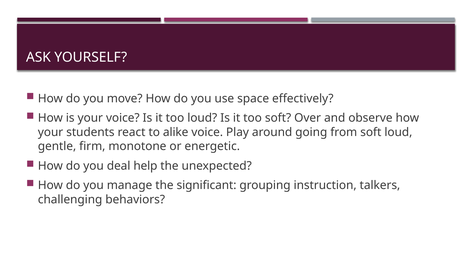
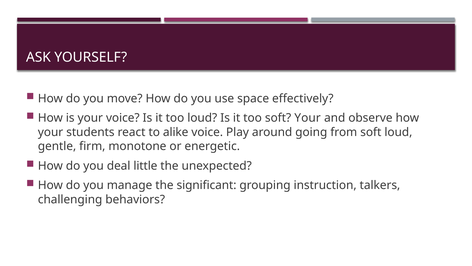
soft Over: Over -> Your (308, 118)
help: help -> little (145, 166)
